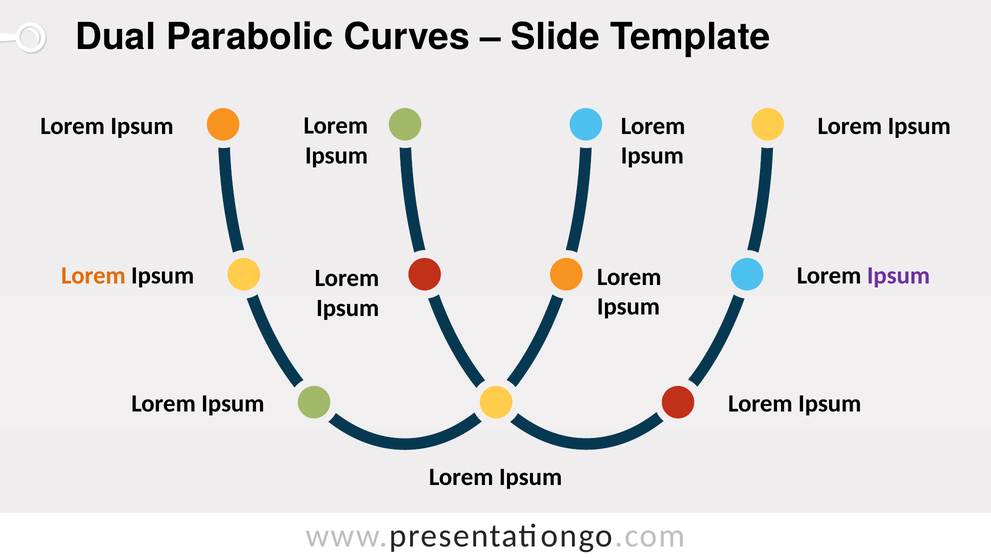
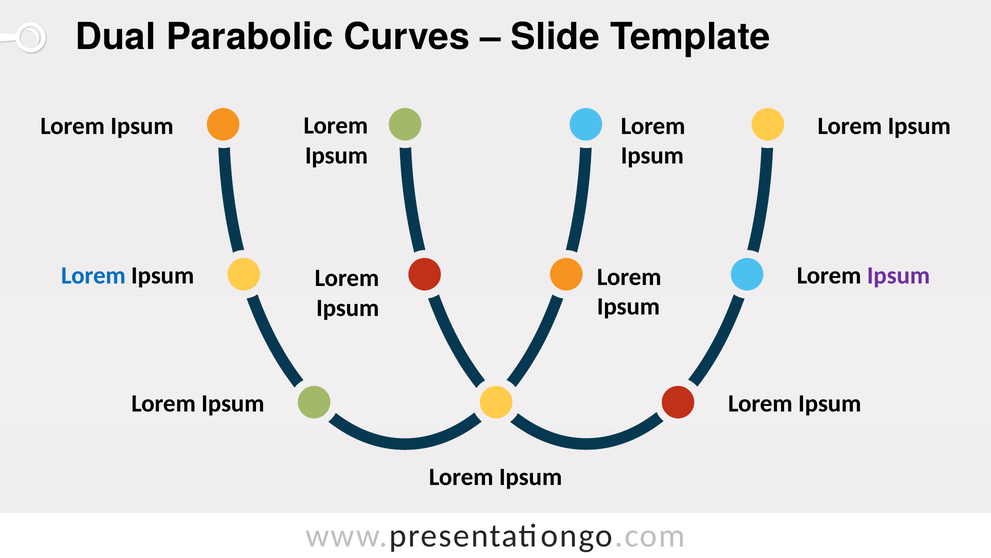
Lorem colour: orange -> blue (93, 275)
